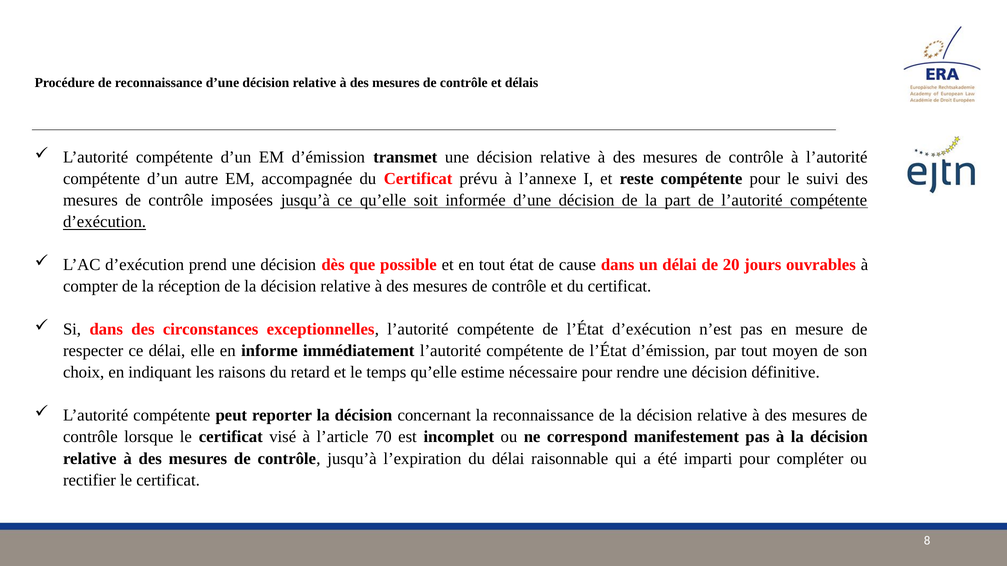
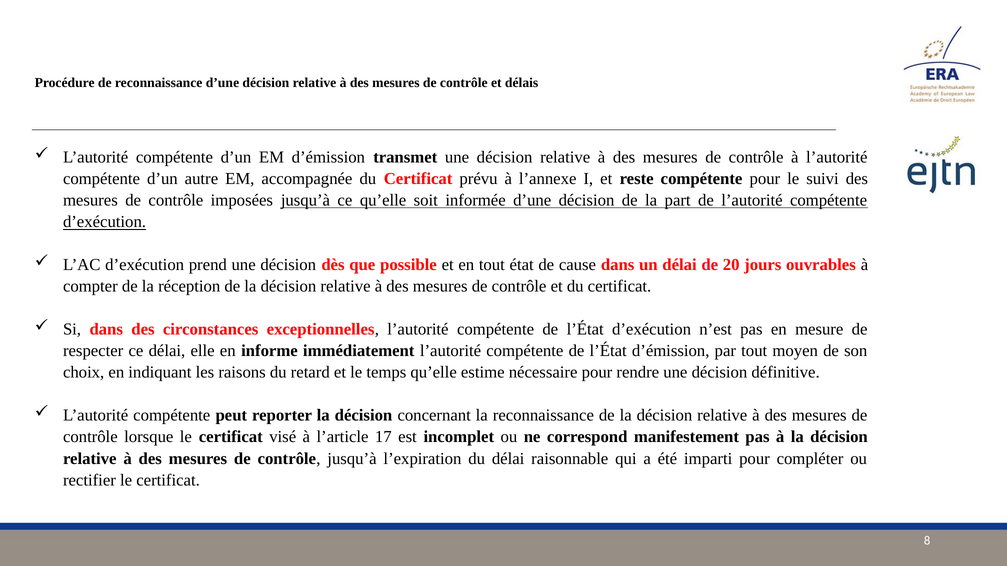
70: 70 -> 17 (383, 437)
